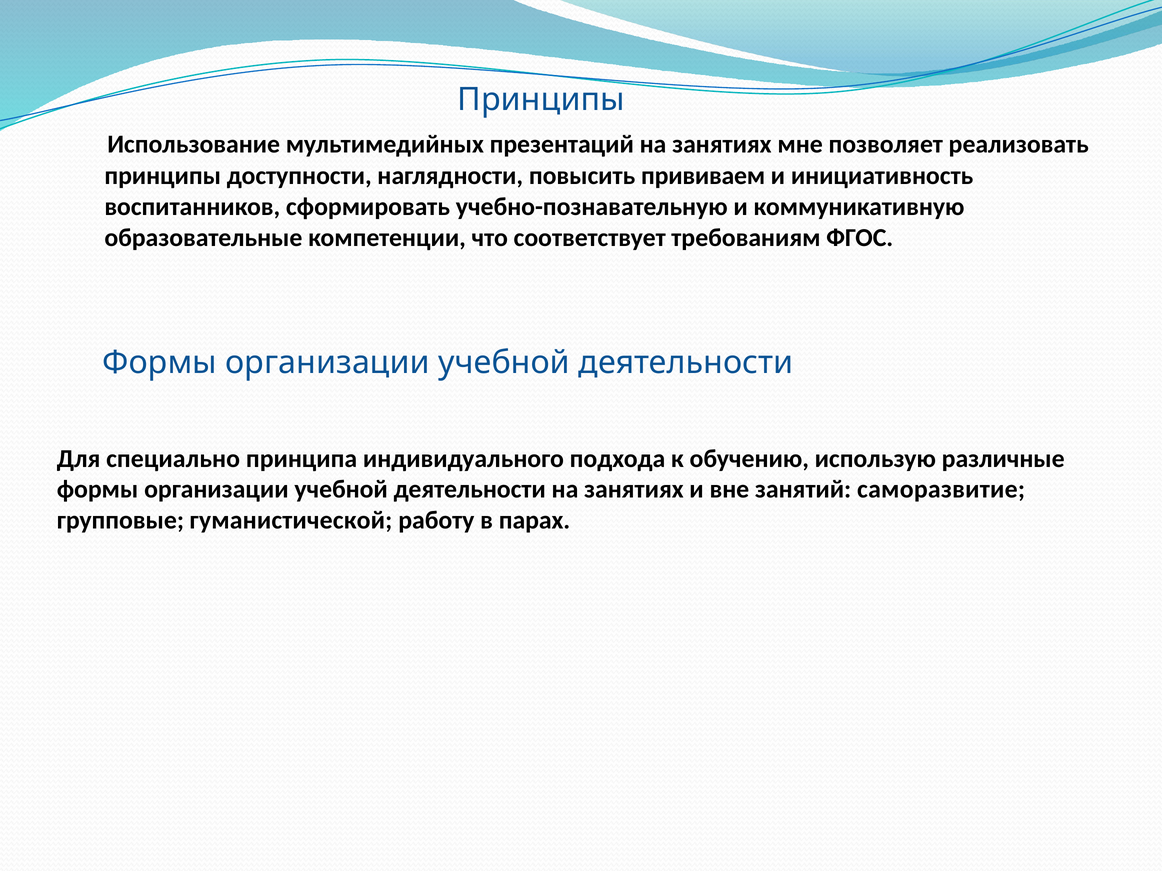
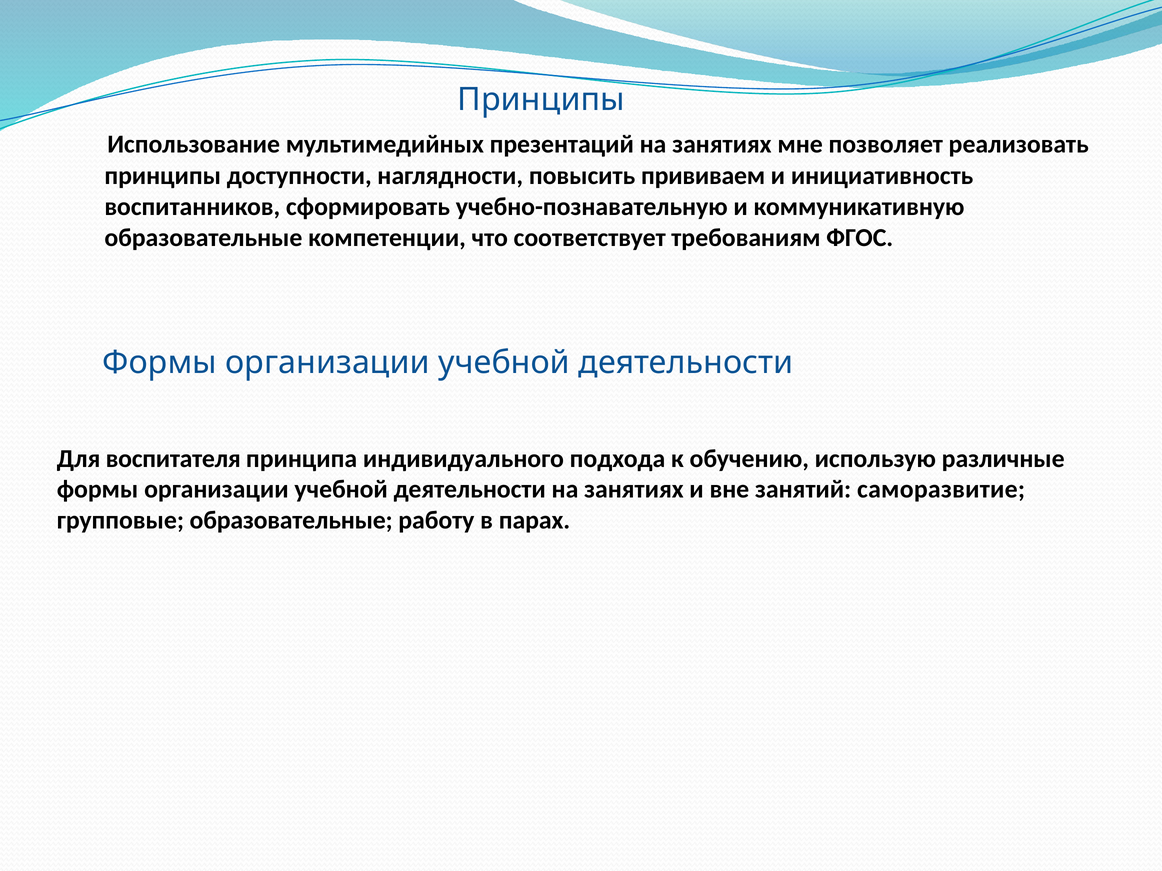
специально: специально -> воспитателя (173, 459)
групповые гуманистической: гуманистической -> образовательные (291, 521)
